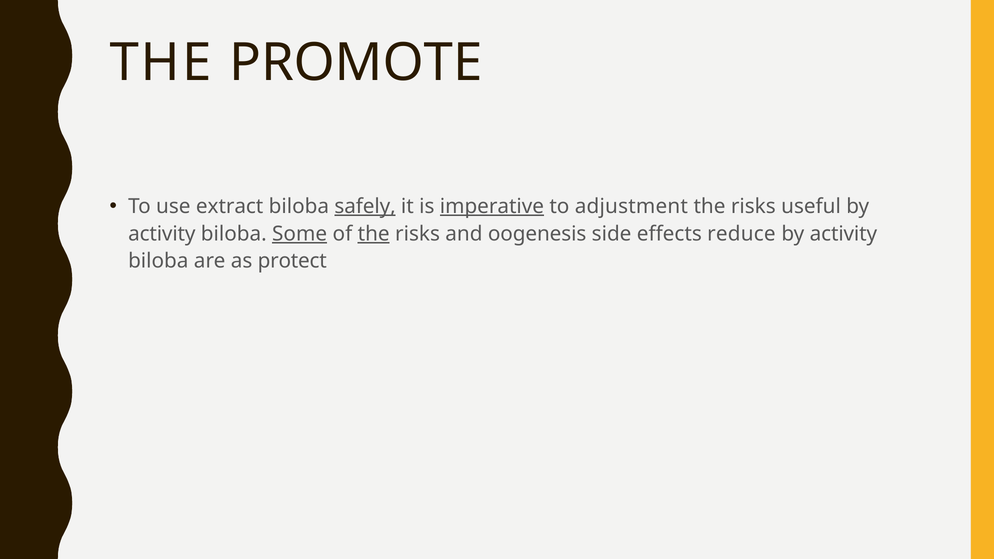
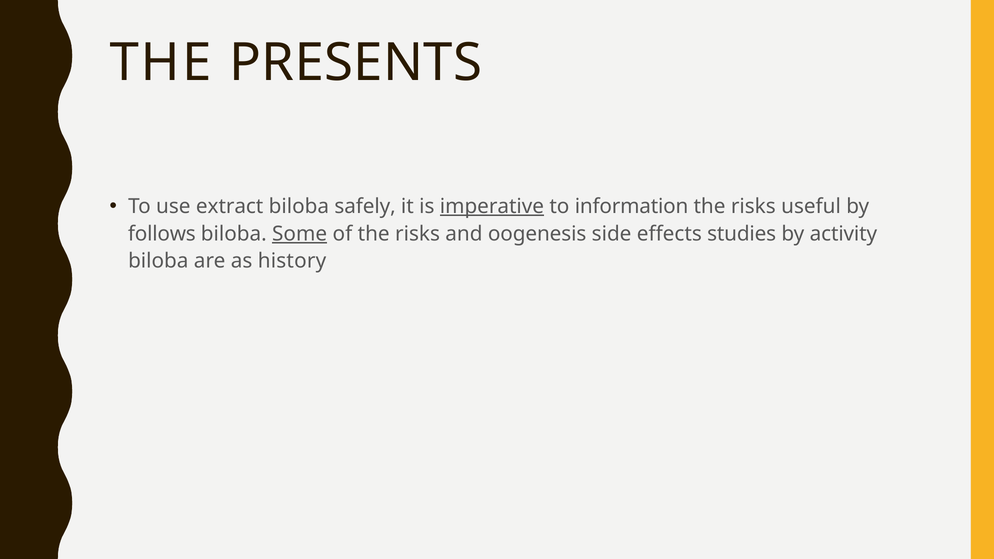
PROMOTE: PROMOTE -> PRESENTS (356, 63)
safely underline: present -> none (365, 206)
adjustment: adjustment -> information (632, 206)
activity: activity -> follows (162, 234)
the underline: present -> none (374, 234)
reduce: reduce -> studies (742, 234)
protect: protect -> history (292, 261)
